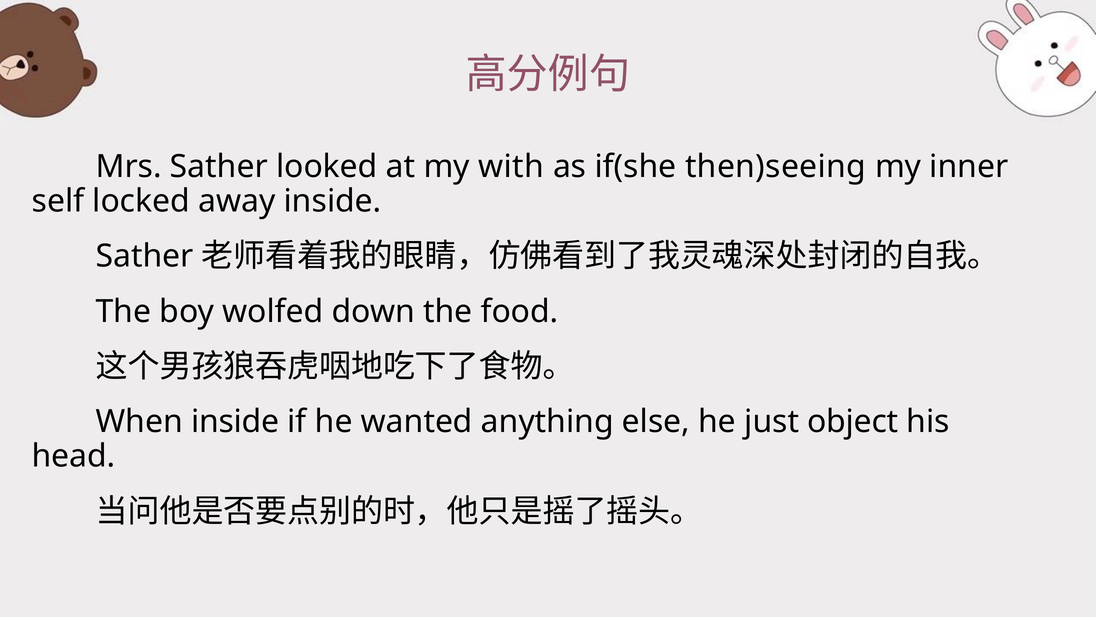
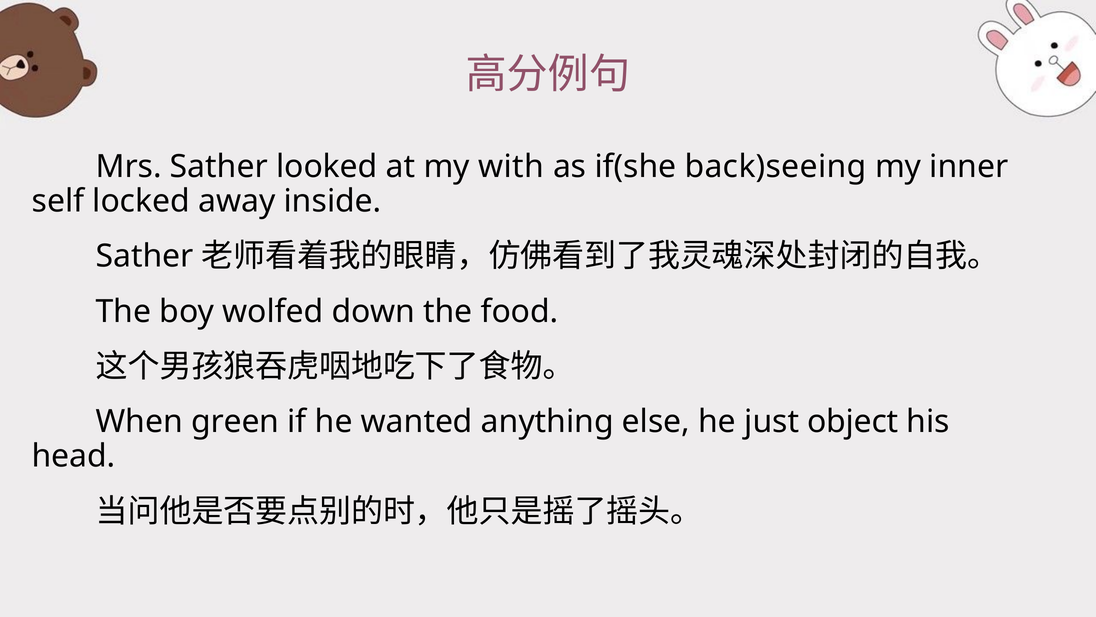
then)seeing: then)seeing -> back)seeing (776, 167)
When inside: inside -> green (235, 421)
